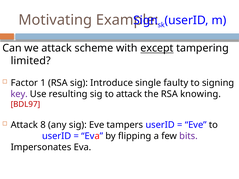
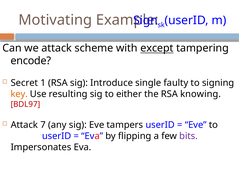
limited: limited -> encode (31, 61)
Factor: Factor -> Secret (24, 83)
key colour: purple -> orange (19, 94)
to attack: attack -> either (129, 94)
8: 8 -> 7 (43, 125)
